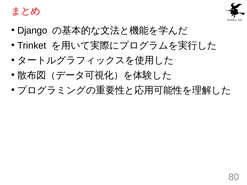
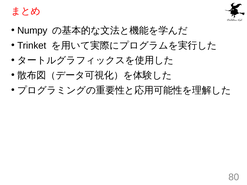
Django: Django -> Numpy (32, 31)
